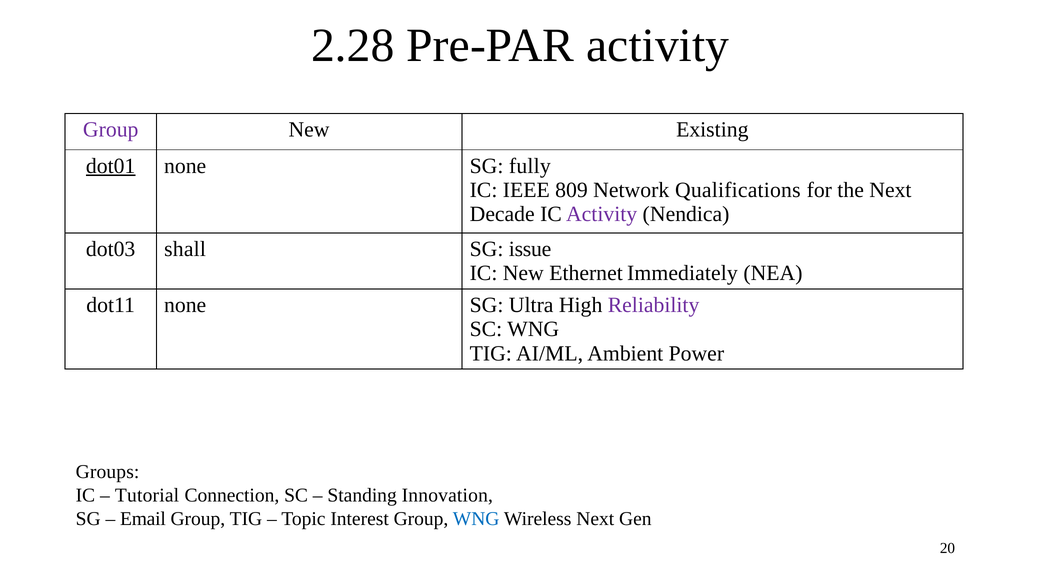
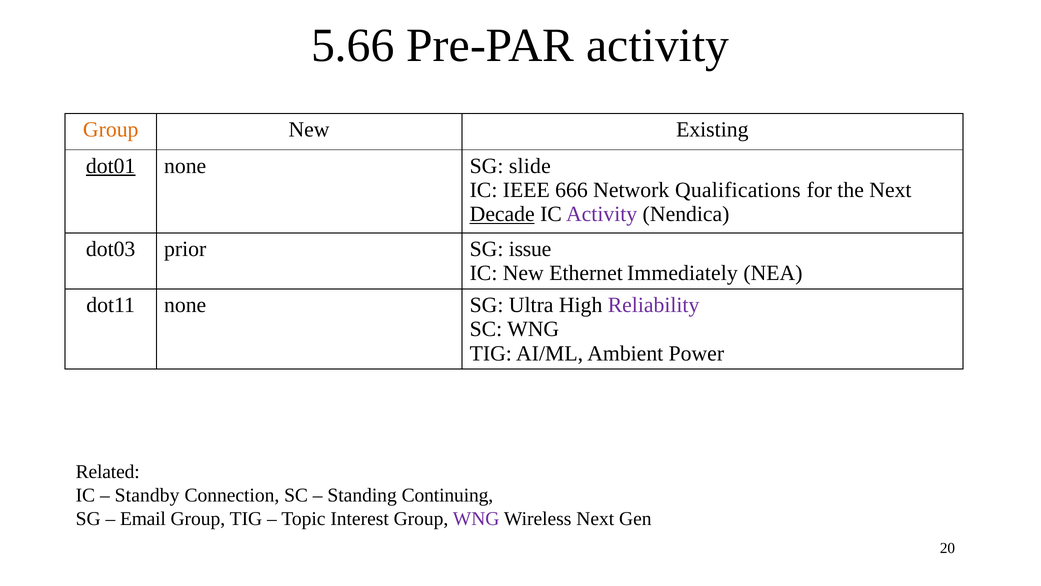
2.28: 2.28 -> 5.66 (353, 46)
Group colour: purple -> orange (111, 130)
fully: fully -> slide (530, 166)
809: 809 -> 666 (572, 190)
Decade underline: none -> present (502, 214)
shall: shall -> prior (185, 249)
Groups: Groups -> Related (108, 472)
Tutorial: Tutorial -> Standby (147, 495)
Innovation: Innovation -> Continuing (447, 495)
WNG colour: blue -> purple (476, 518)
